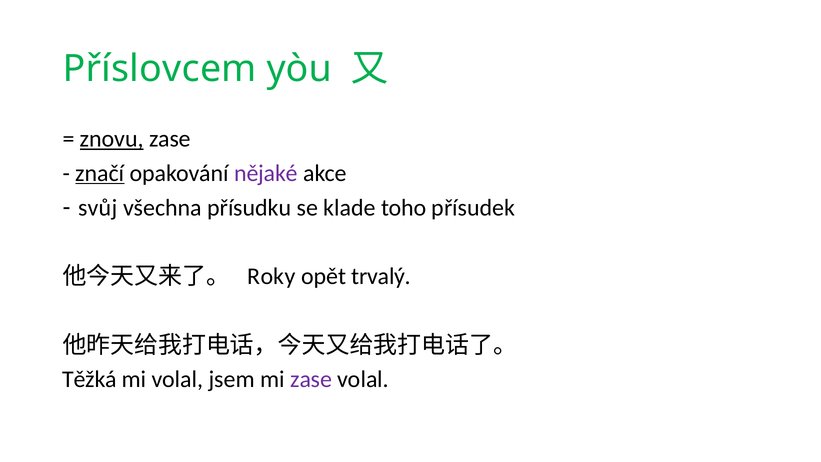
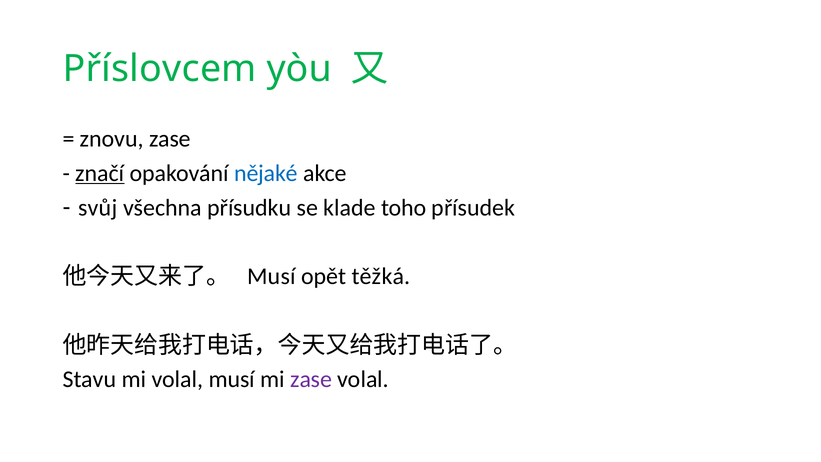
znovu underline: present -> none (112, 139)
nějaké colour: purple -> blue (266, 173)
Roky: Roky -> Musí (271, 276)
trvalý: trvalý -> těžká (381, 276)
Těžká: Těžká -> Stavu (89, 379)
volal jsem: jsem -> musí (232, 379)
